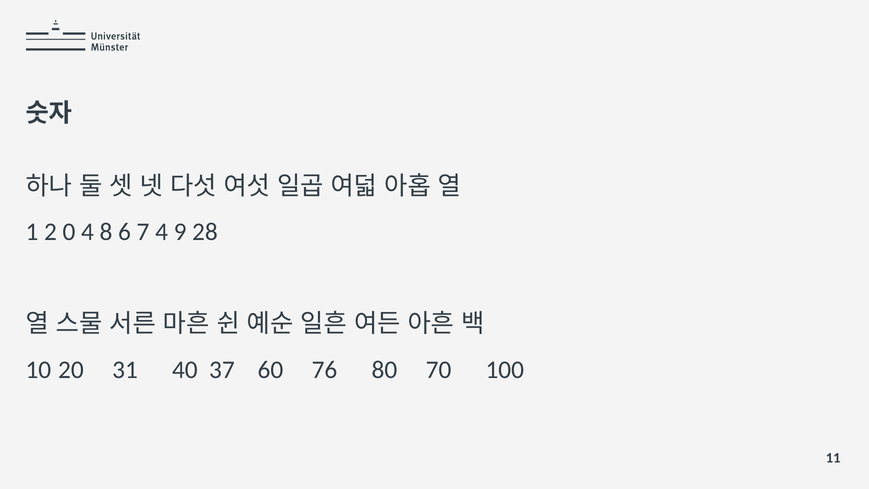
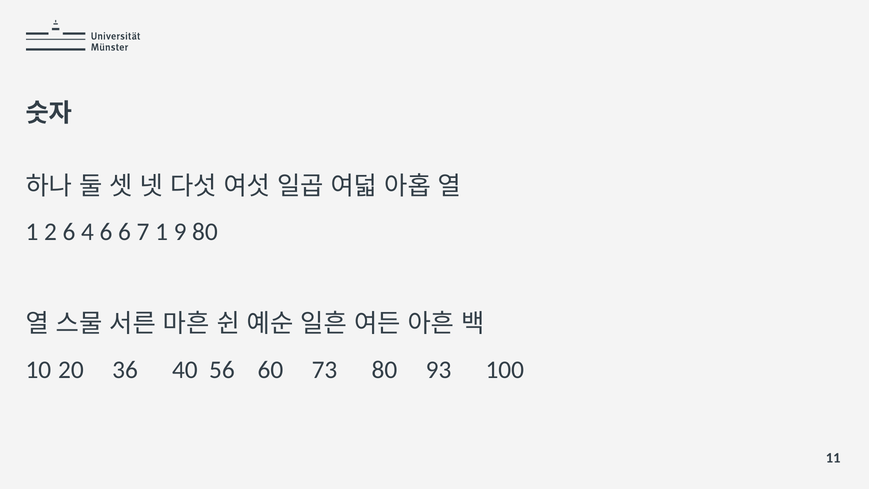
2 0: 0 -> 6 (69, 232)
4 8: 8 -> 6 (106, 232)
7 4: 4 -> 1 (162, 232)
9 28: 28 -> 80 (205, 232)
31: 31 -> 36 (125, 369)
37: 37 -> 56 (222, 369)
76: 76 -> 73 (324, 369)
70: 70 -> 93 (439, 369)
